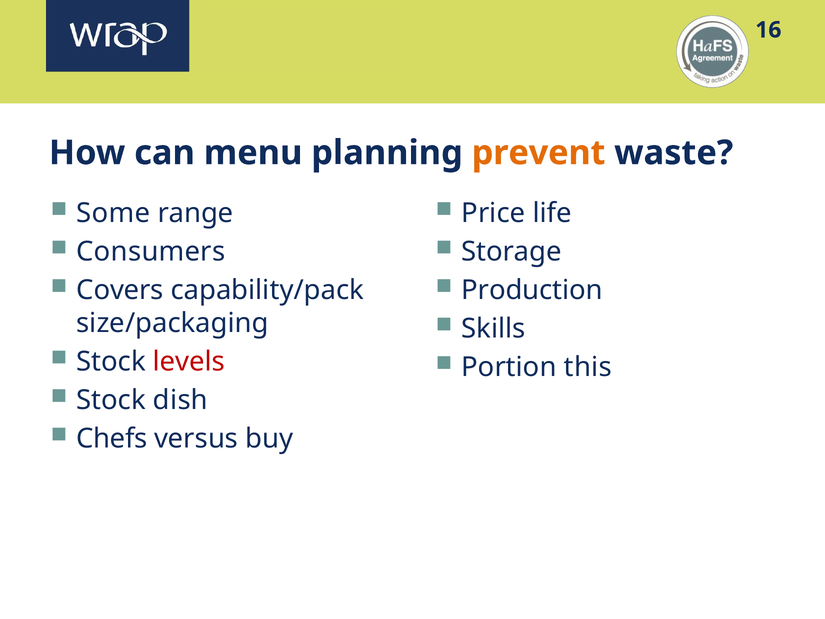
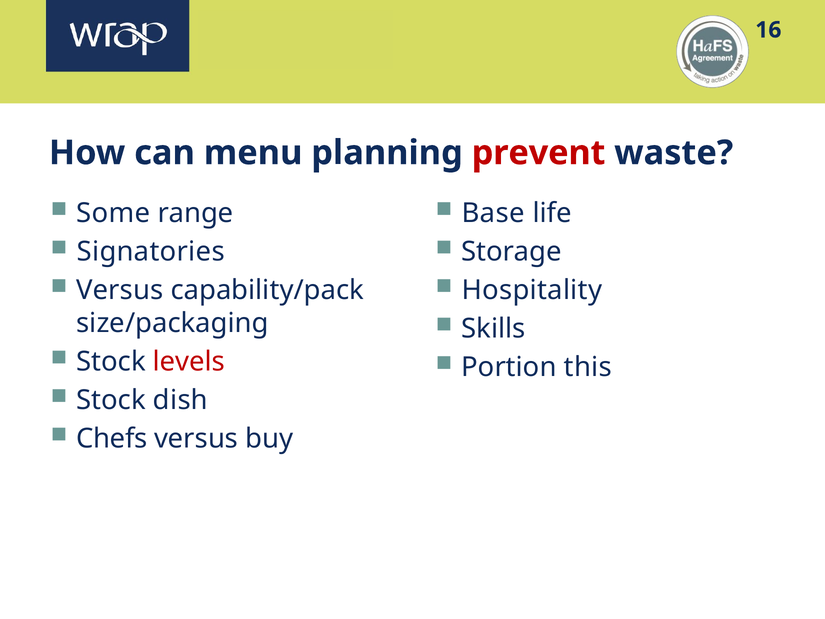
prevent colour: orange -> red (539, 153)
Price: Price -> Base (493, 213)
Consumers: Consumers -> Signatories (151, 252)
Covers: Covers -> Versus (120, 290)
Production: Production -> Hospitality (532, 290)
